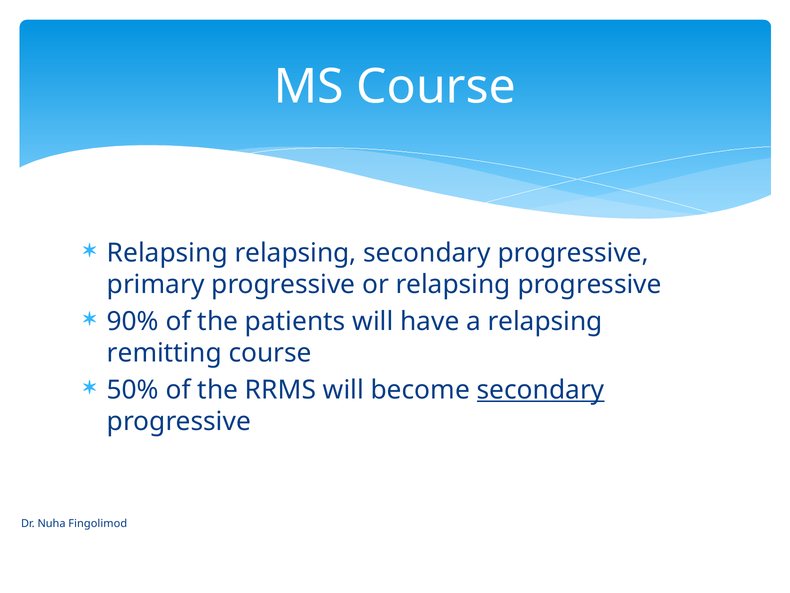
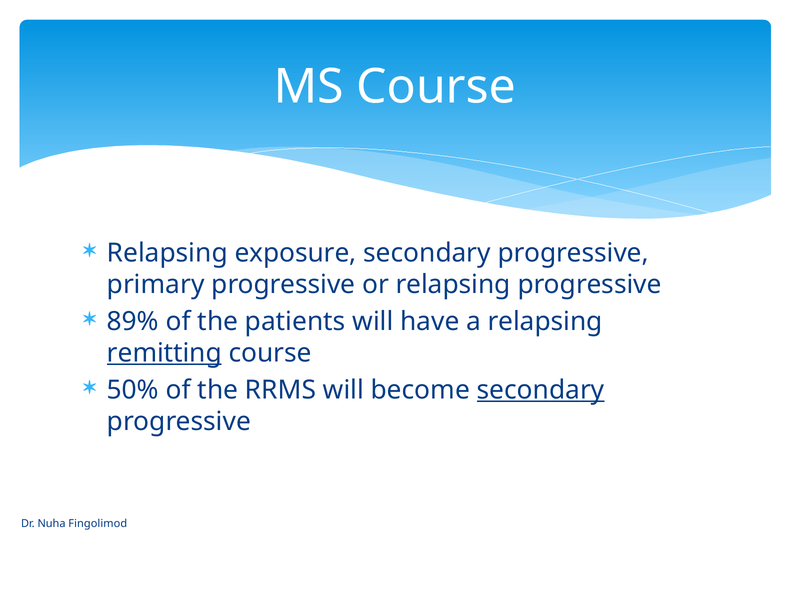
Relapsing relapsing: relapsing -> exposure (296, 253)
90%: 90% -> 89% (133, 321)
remitting underline: none -> present (164, 353)
